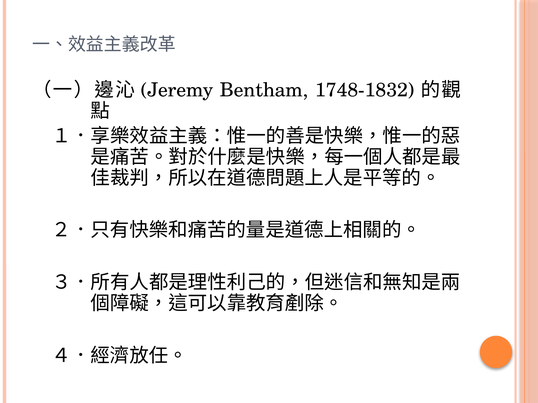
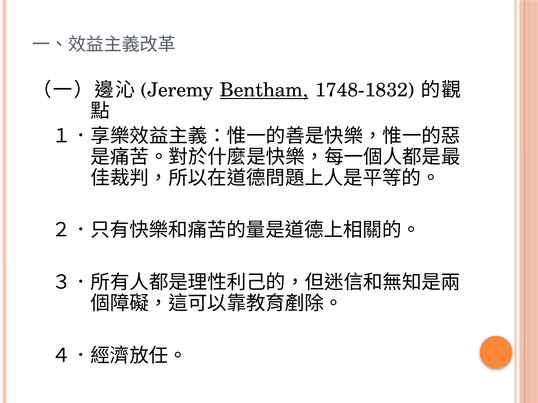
Bentham underline: none -> present (264, 90)
